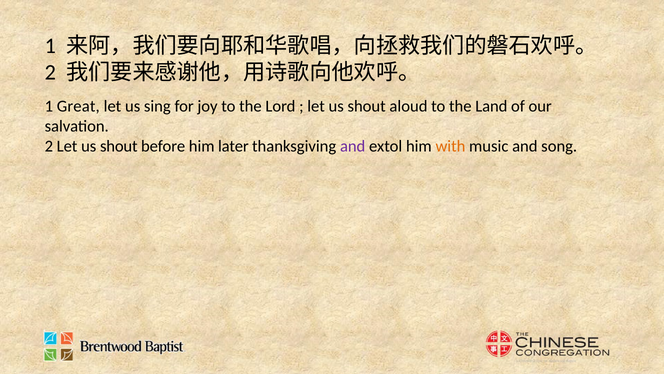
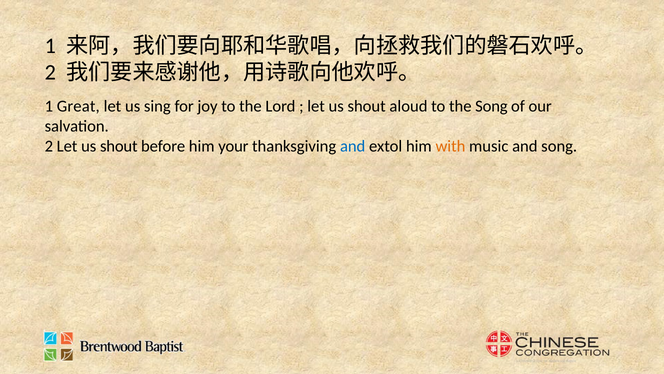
the Land: Land -> Song (491, 106)
later: later -> your (233, 146)
and colour: purple -> blue (353, 146)
